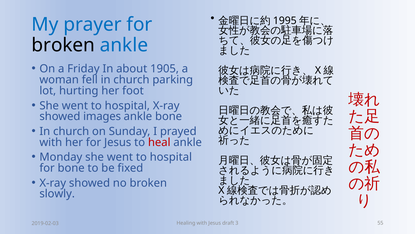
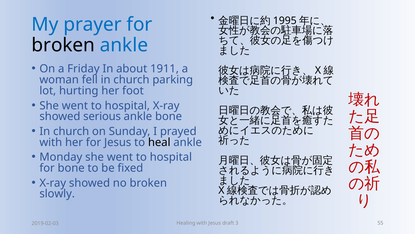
1905: 1905 -> 1911 (165, 69)
images: images -> serious (102, 116)
heal colour: red -> black (159, 142)
